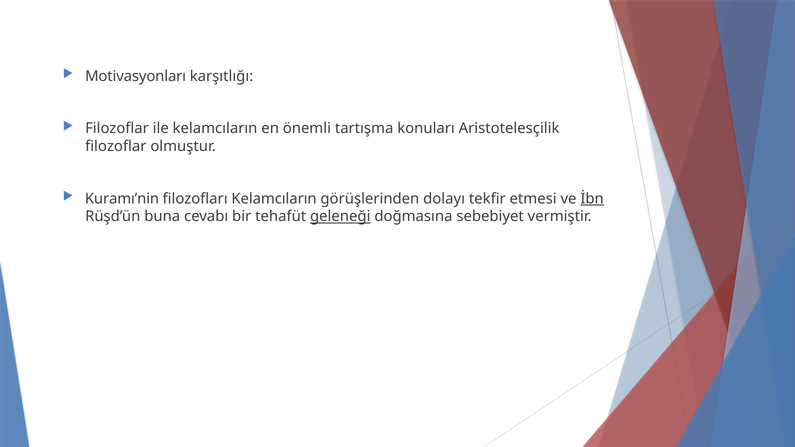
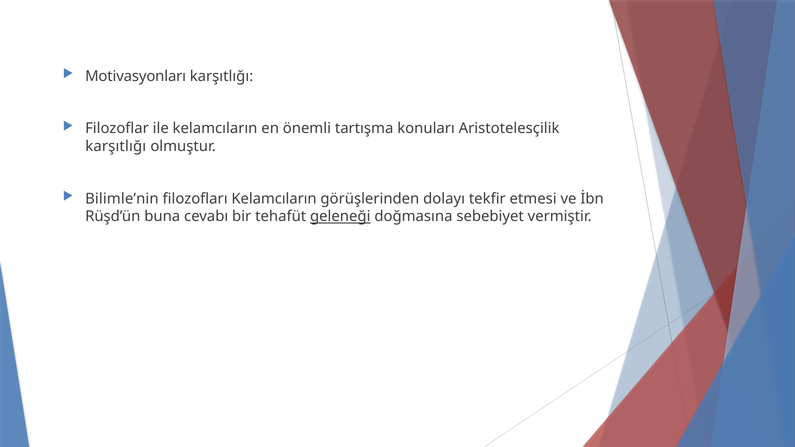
filozoflar: filozoflar -> karşıtlığı (116, 146)
Kuramı’nin: Kuramı’nin -> Bilimle’nin (122, 199)
İbn underline: present -> none (592, 199)
